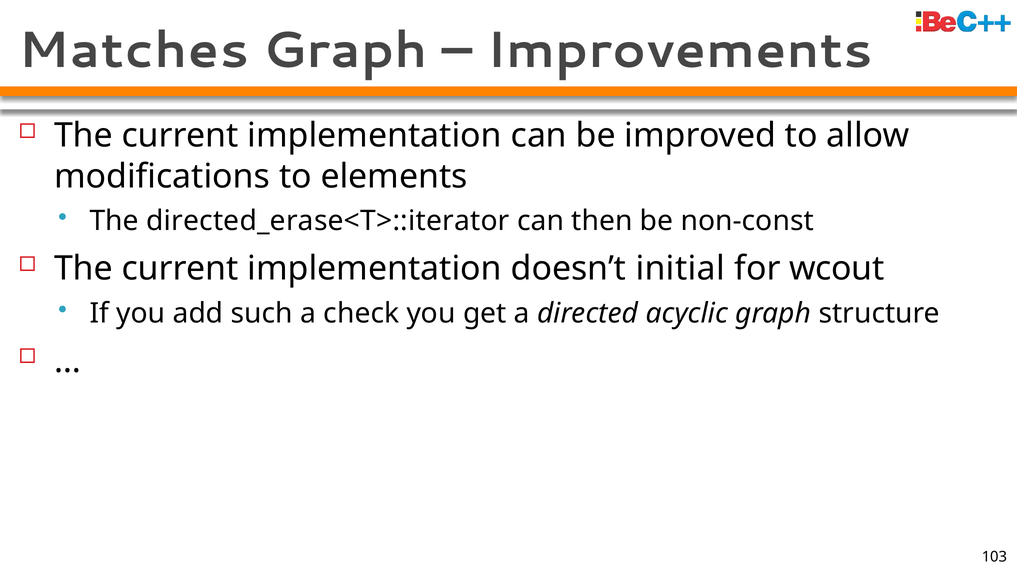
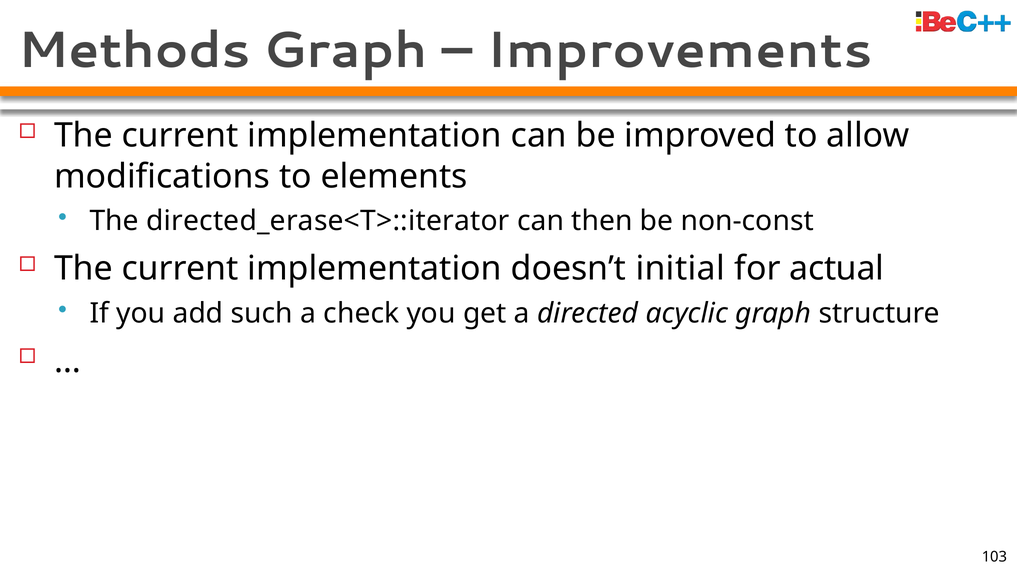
Matches: Matches -> Methods (134, 51)
wcout: wcout -> actual (837, 269)
